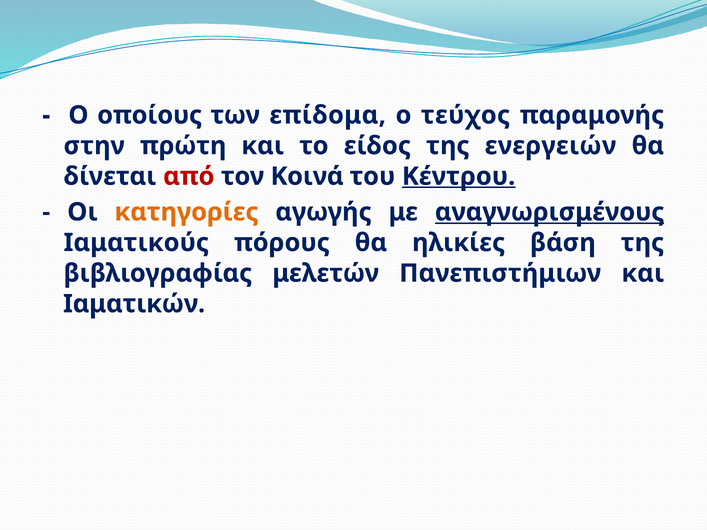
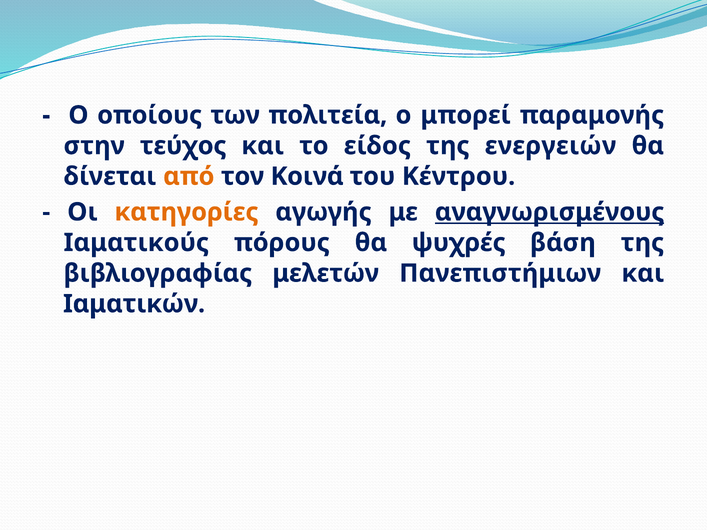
επίδομα: επίδομα -> πολιτεία (328, 115)
τεύχος: τεύχος -> μπορεί (466, 115)
πρώτη: πρώτη -> τεύχος (183, 146)
από colour: red -> orange (189, 176)
Κέντρου underline: present -> none (459, 176)
ηλικίες: ηλικίες -> ψυχρές (459, 243)
